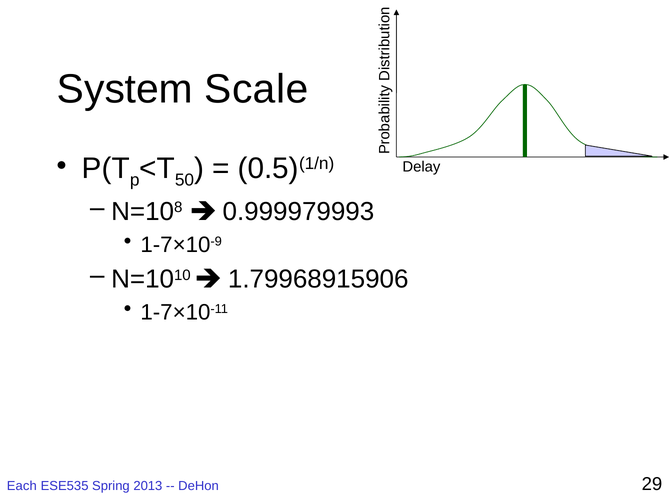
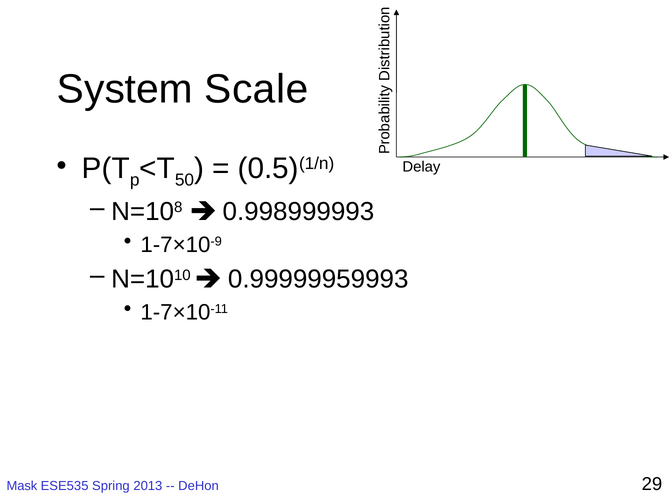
0.999979993: 0.999979993 -> 0.998999993 (298, 212)
1.79968915906: 1.79968915906 -> 0.99999959993 (318, 279)
Each: Each -> Mask (22, 486)
